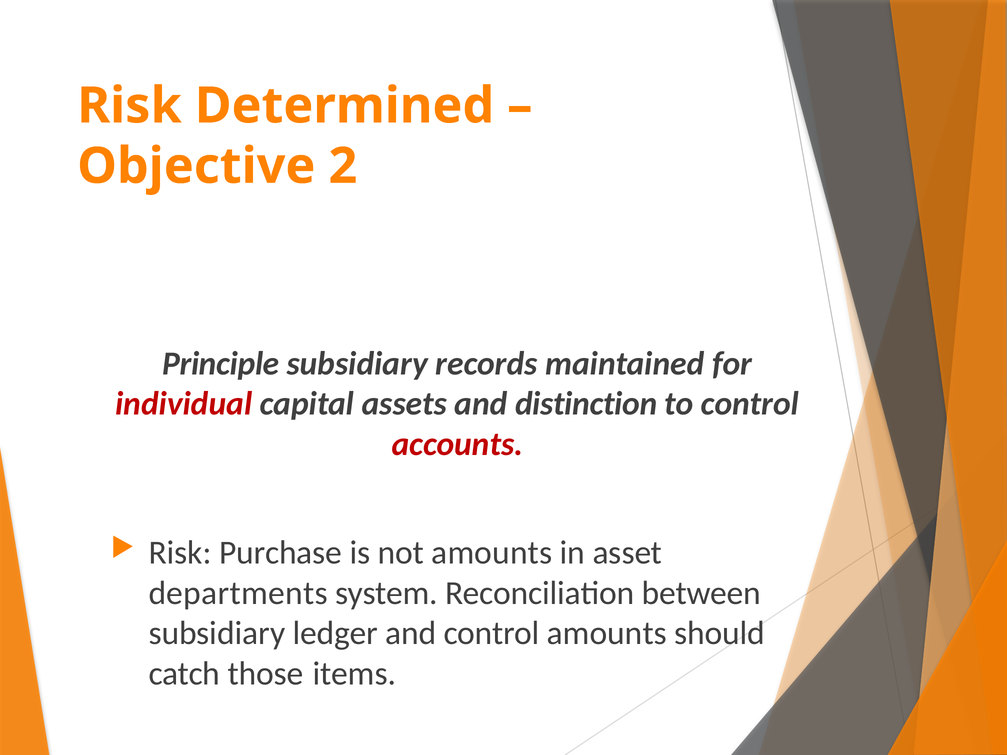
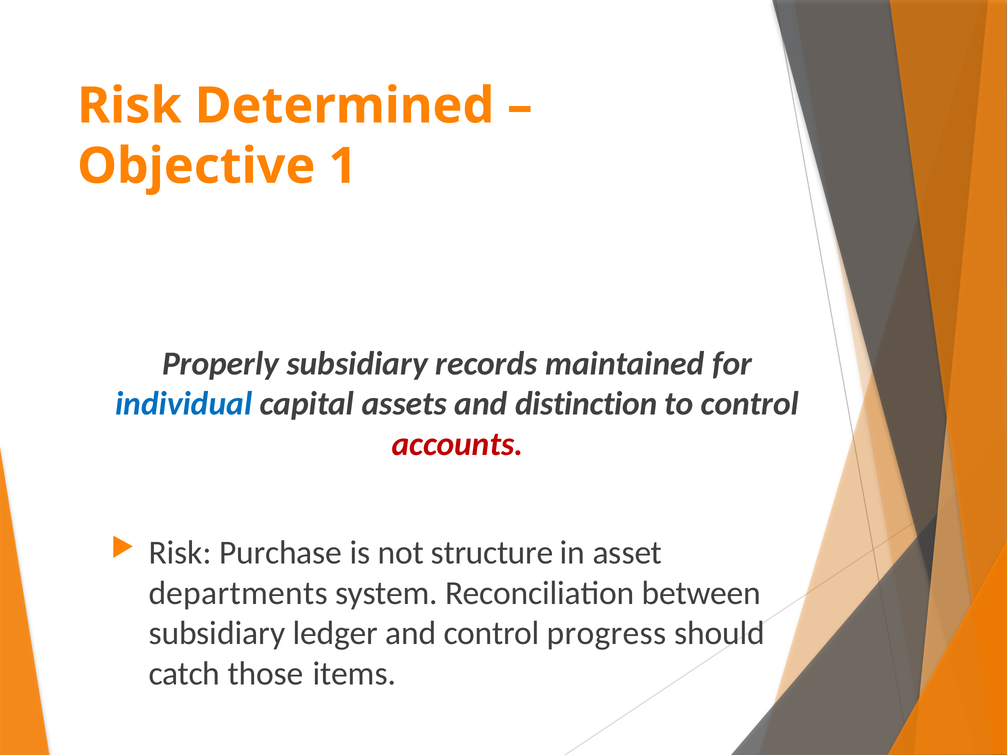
2: 2 -> 1 (343, 166)
Principle: Principle -> Properly (221, 364)
individual colour: red -> blue (184, 404)
not amounts: amounts -> structure (492, 553)
control amounts: amounts -> progress (607, 633)
